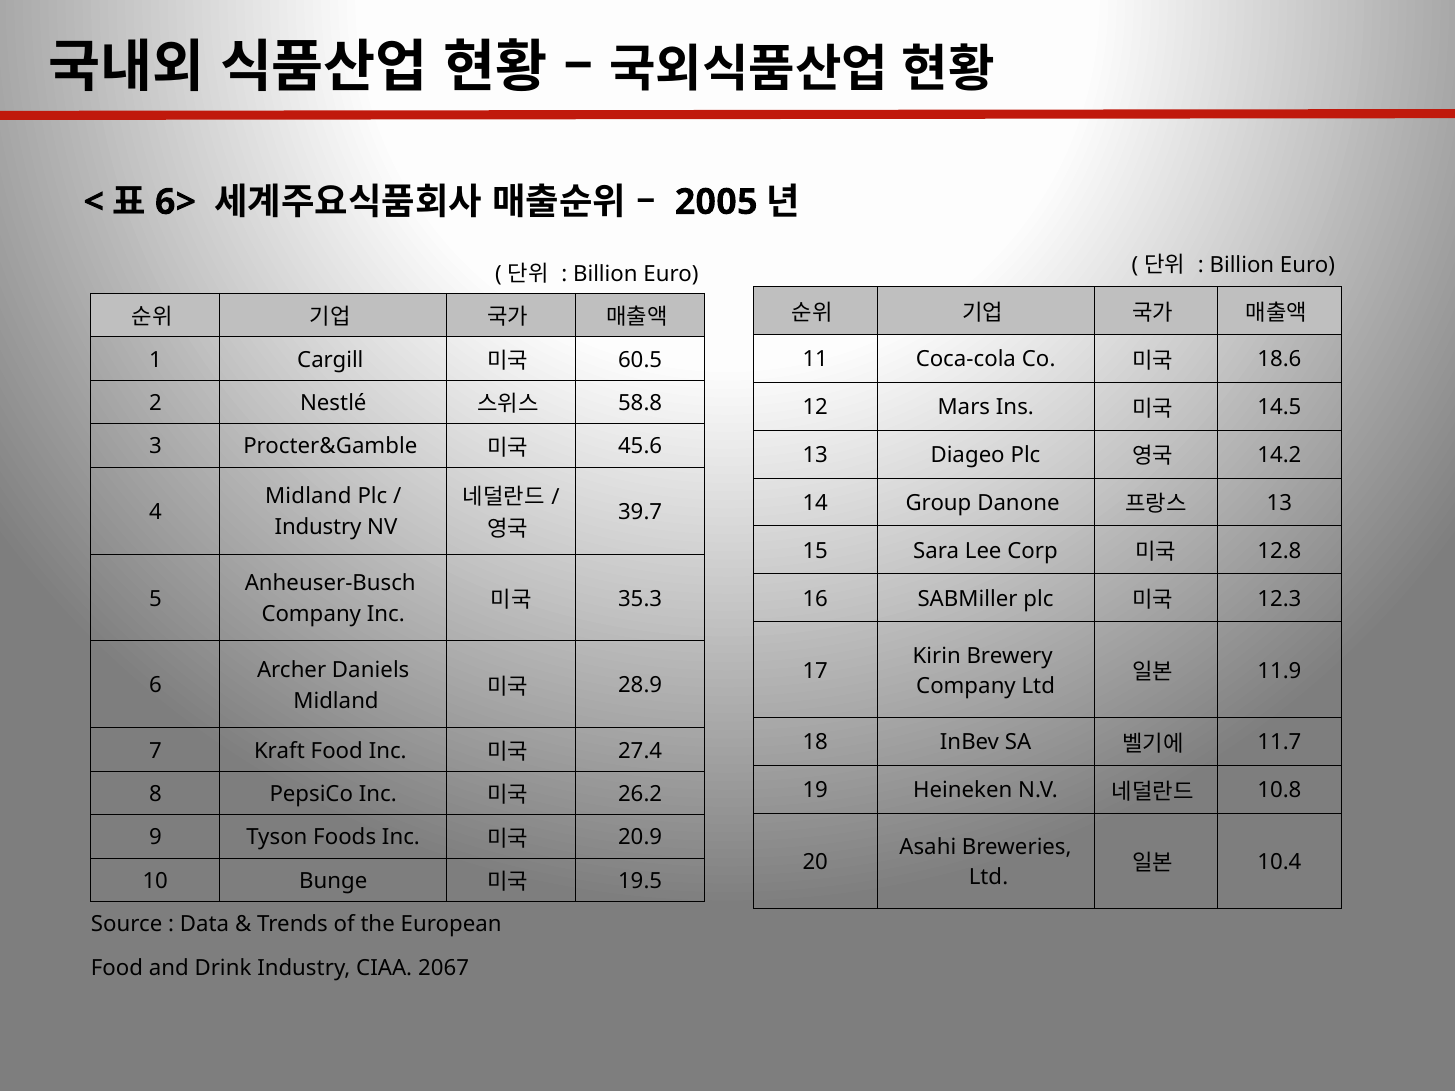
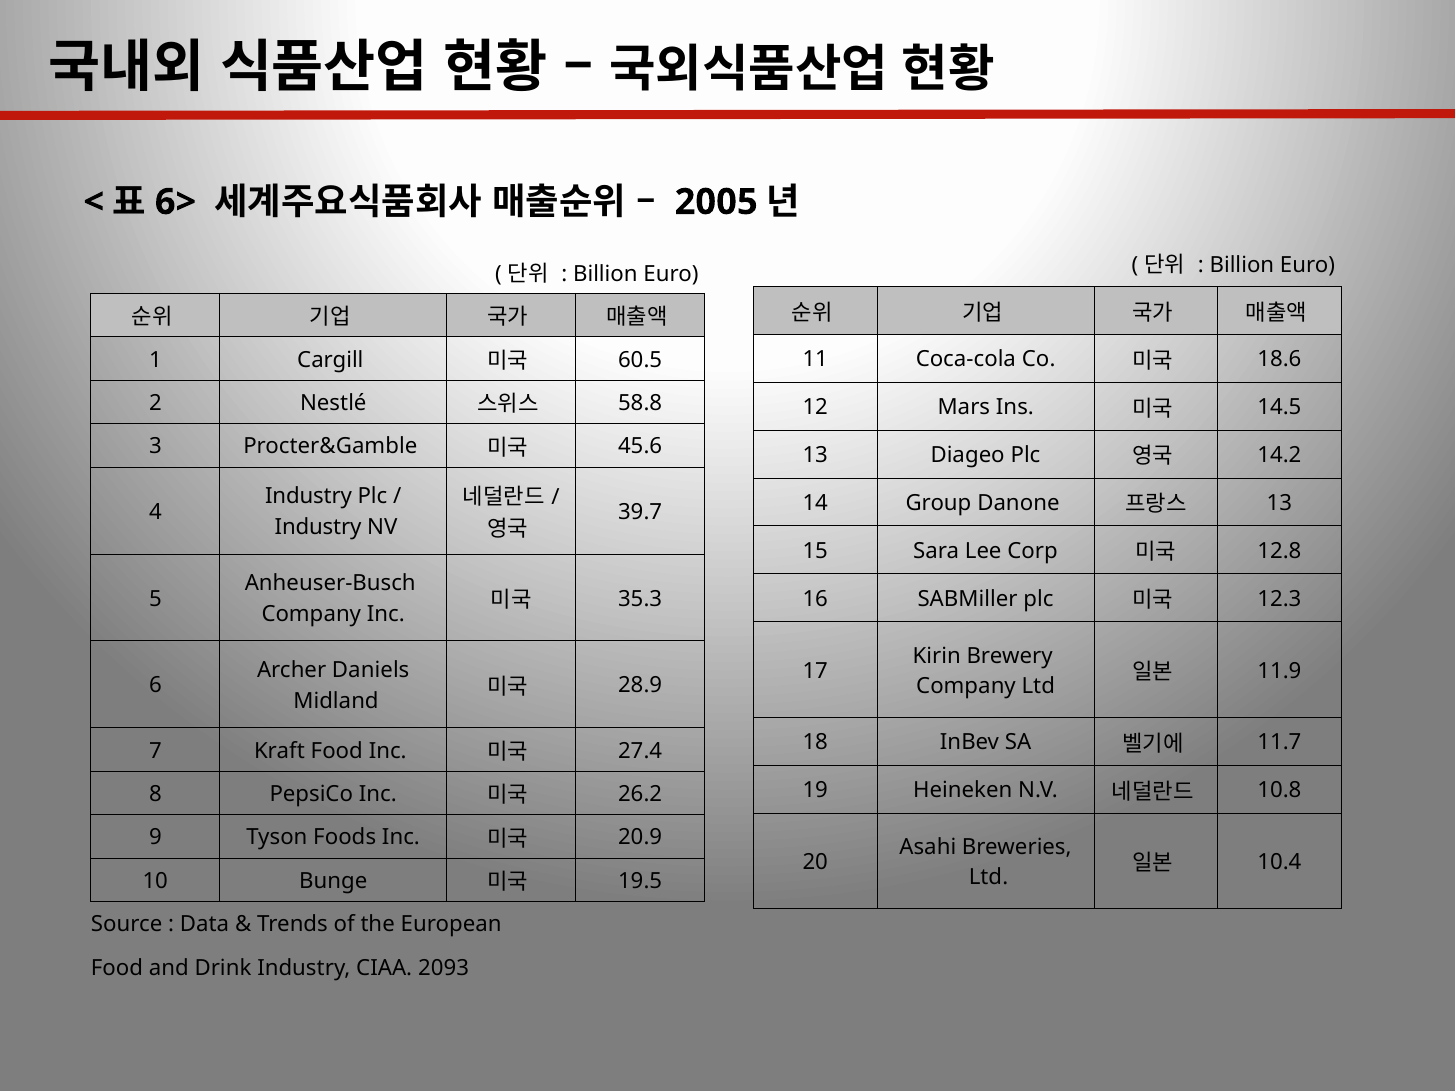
Midland: Midland -> Industry (308, 497)
2067: 2067 -> 2093 (444, 968)
